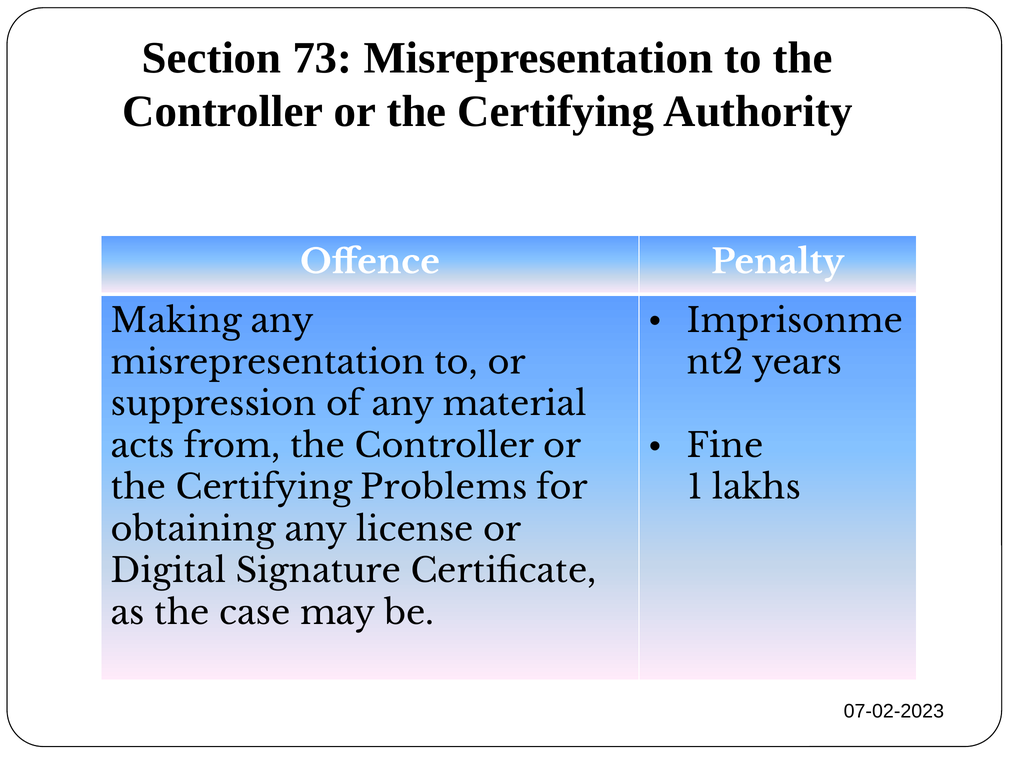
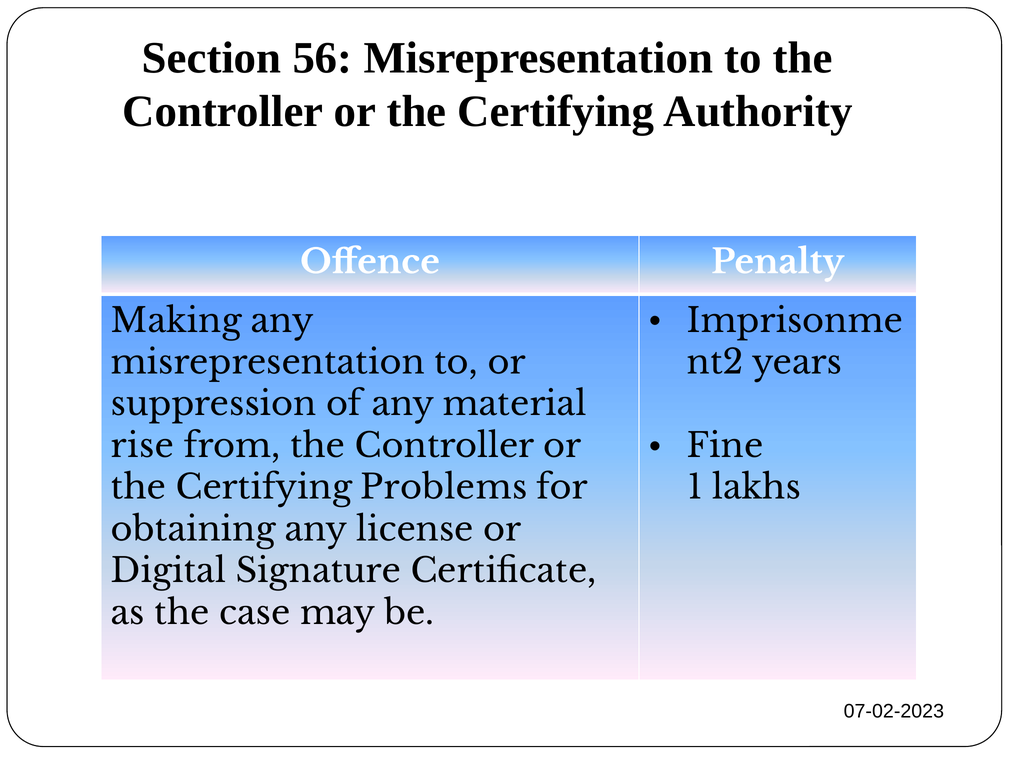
73: 73 -> 56 (322, 58)
acts: acts -> rise (142, 446)
